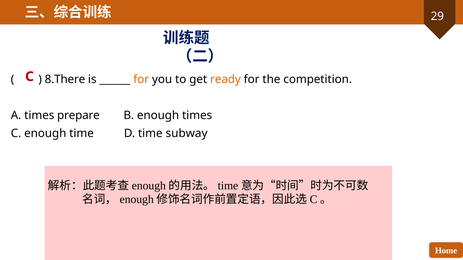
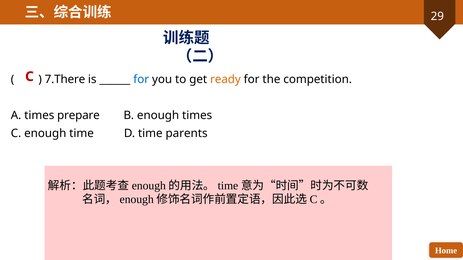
8.There: 8.There -> 7.There (65, 80)
for colour: orange -> blue (141, 80)
subway: subway -> parents (187, 134)
